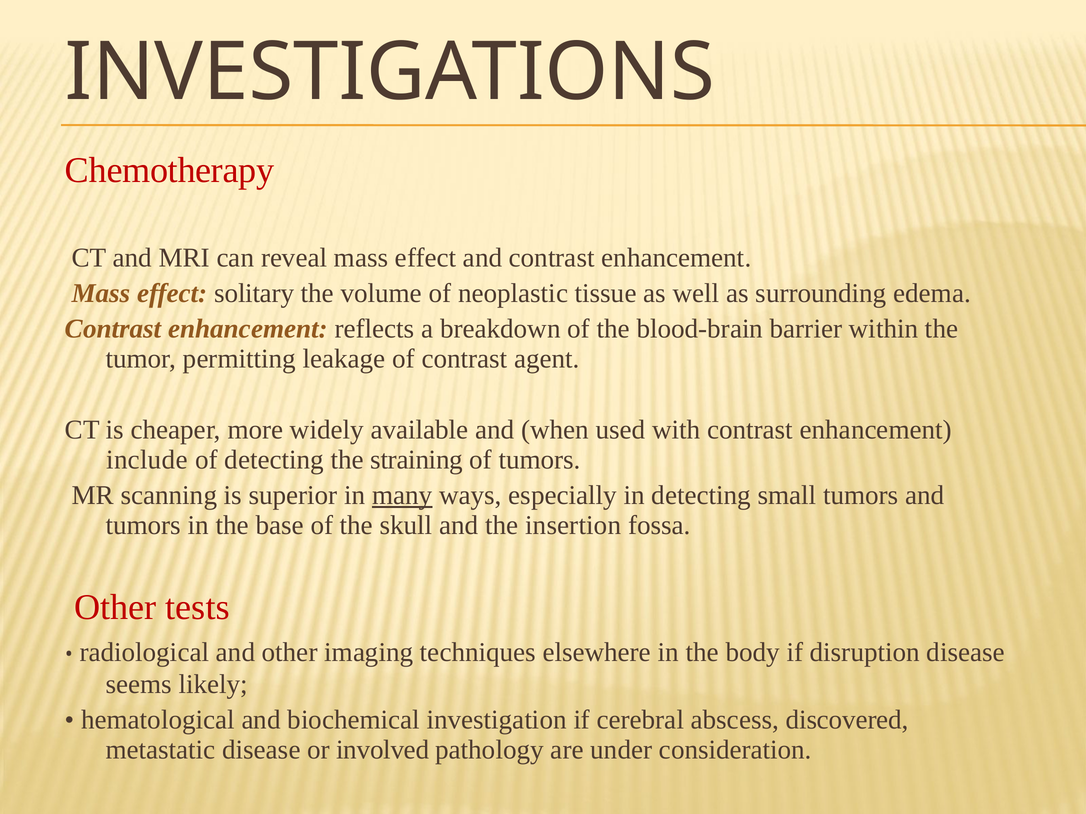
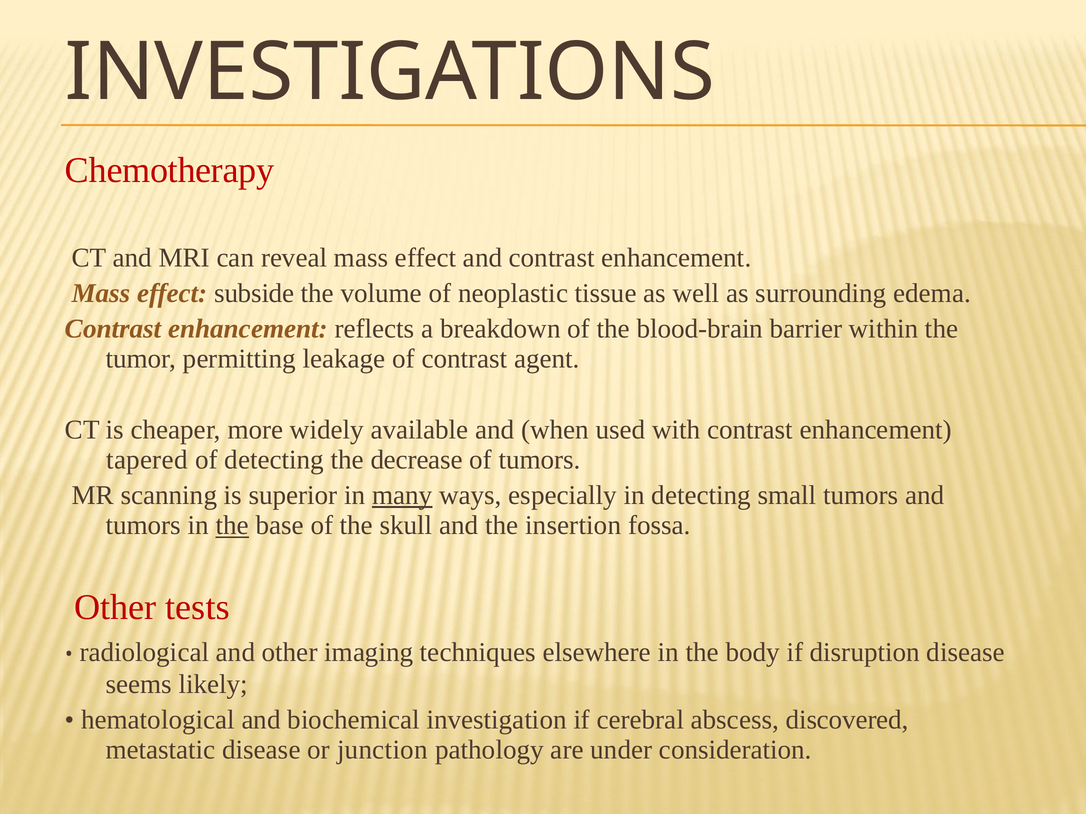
solitary: solitary -> subside (254, 294)
include: include -> tapered (147, 460)
straining: straining -> decrease (417, 460)
the underline: none -> present (232, 526)
involved: involved -> junction (382, 750)
